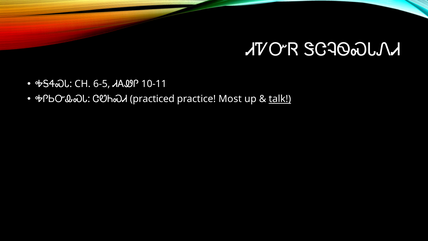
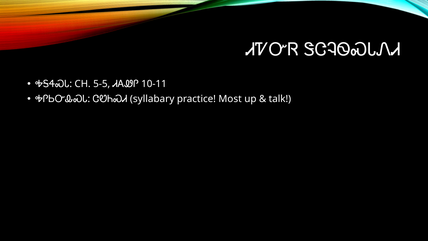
6-5: 6-5 -> 5-5 (102, 84)
practiced: practiced -> syllabary (152, 99)
talk underline: present -> none (280, 99)
